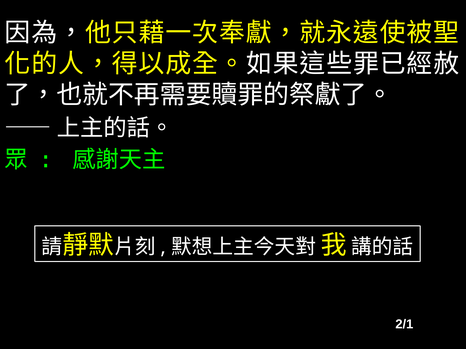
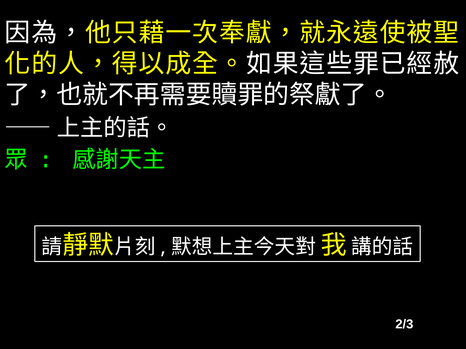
2/1: 2/1 -> 2/3 (404, 325)
